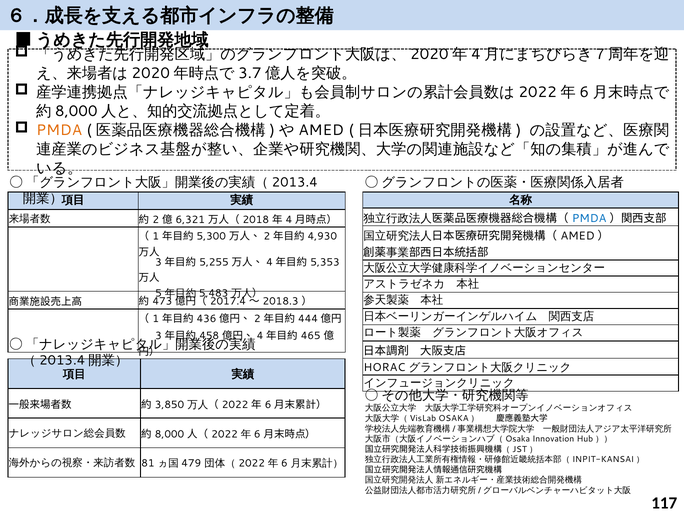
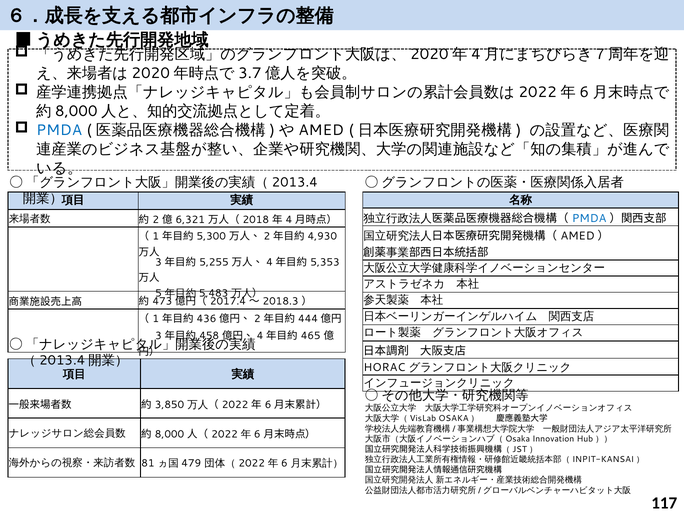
PMDA colour: orange -> blue (59, 130)
